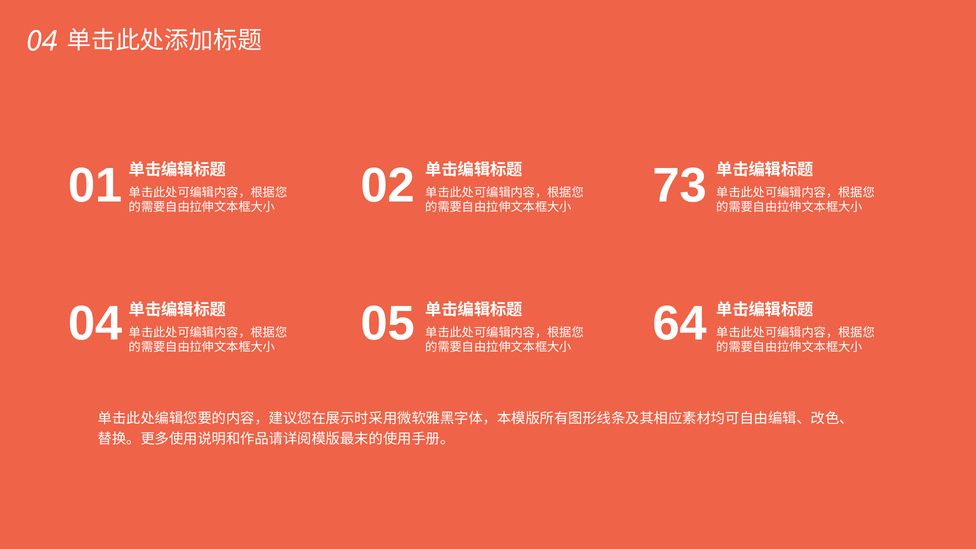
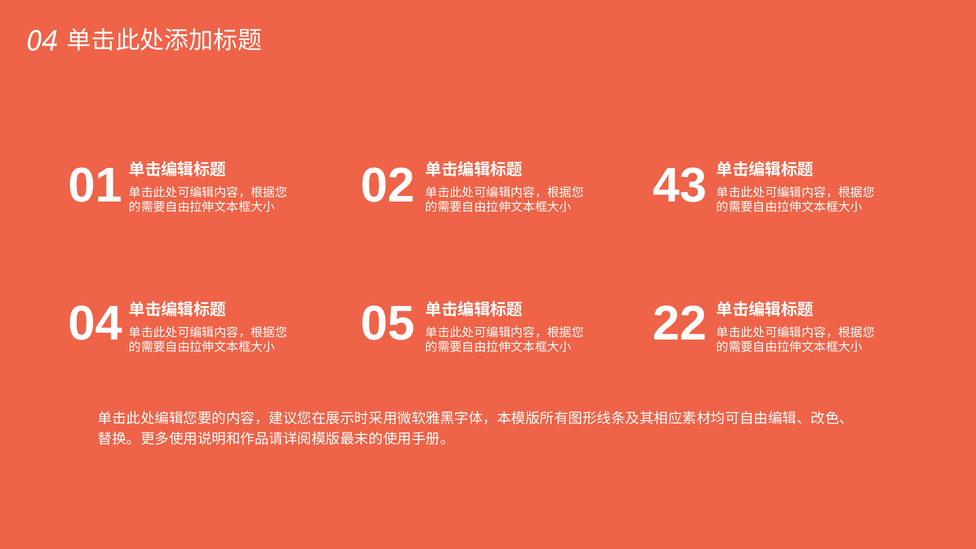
73: 73 -> 43 (680, 186)
64: 64 -> 22 (680, 324)
